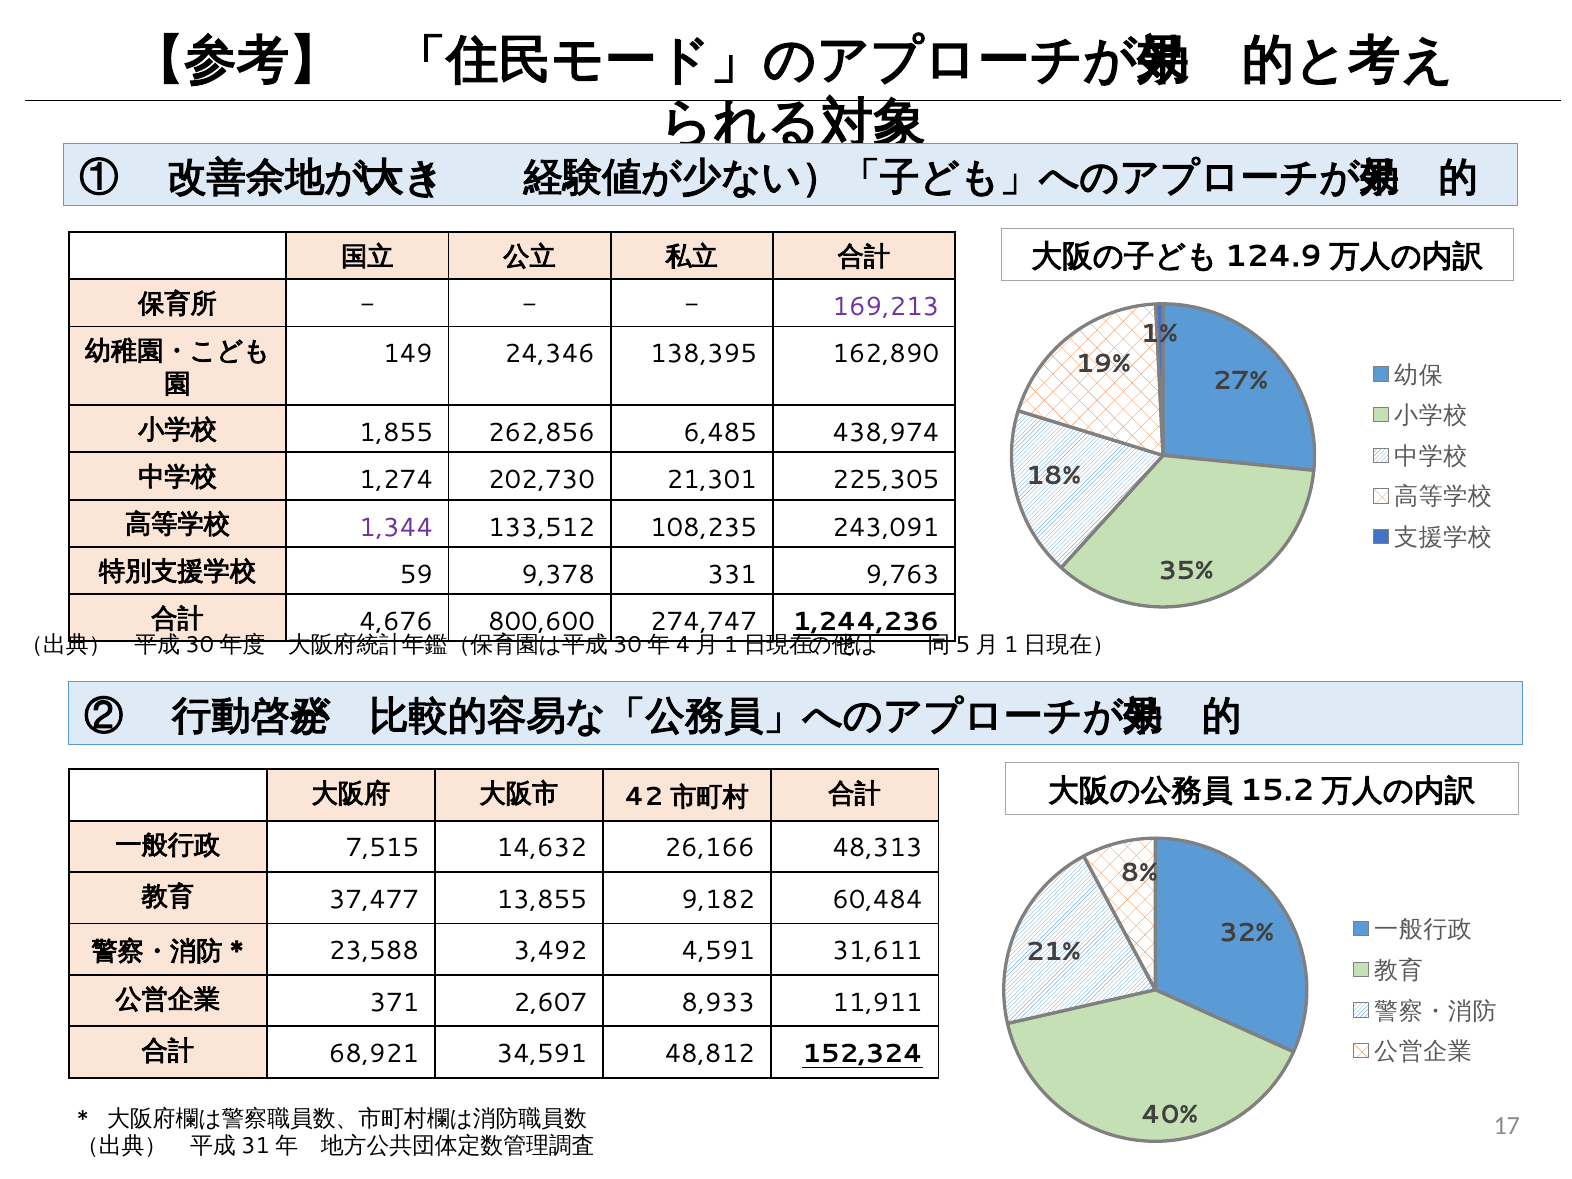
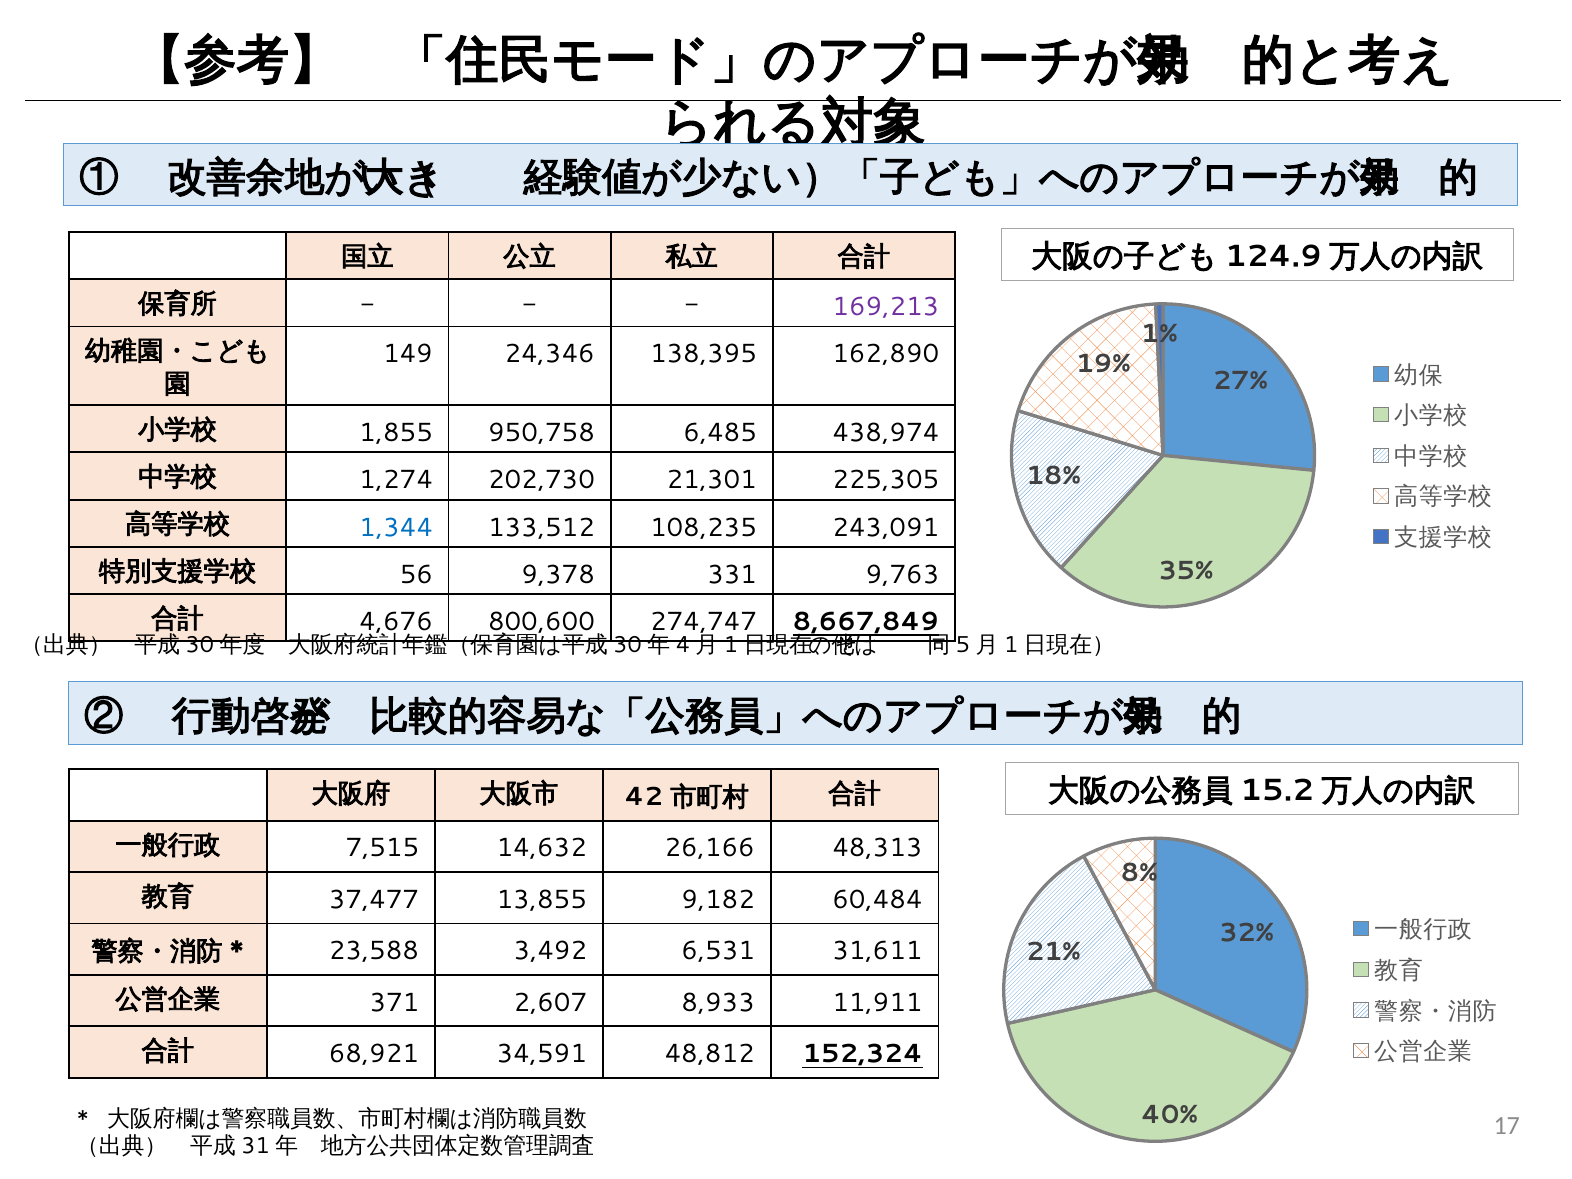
262,856: 262,856 -> 950,758 (541, 433)
1,344 colour: purple -> blue (396, 527)
59: 59 -> 56 (416, 575)
1,244,236: 1,244,236 -> 8,667,849 (866, 622)
4,591: 4,591 -> 6,531 (718, 951)
